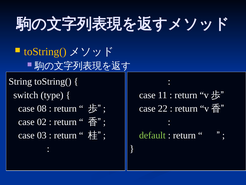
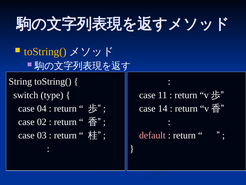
08: 08 -> 04 (42, 108)
22: 22 -> 14 (163, 108)
default colour: light green -> pink (152, 135)
